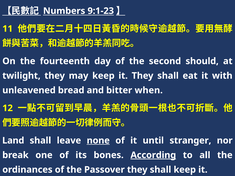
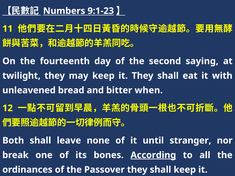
should: should -> saying (202, 61)
Land: Land -> Both (13, 141)
none underline: present -> none (98, 141)
